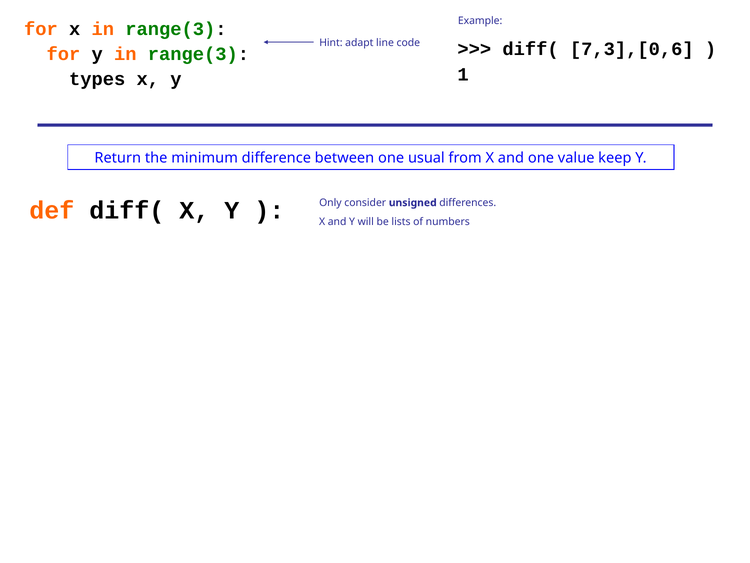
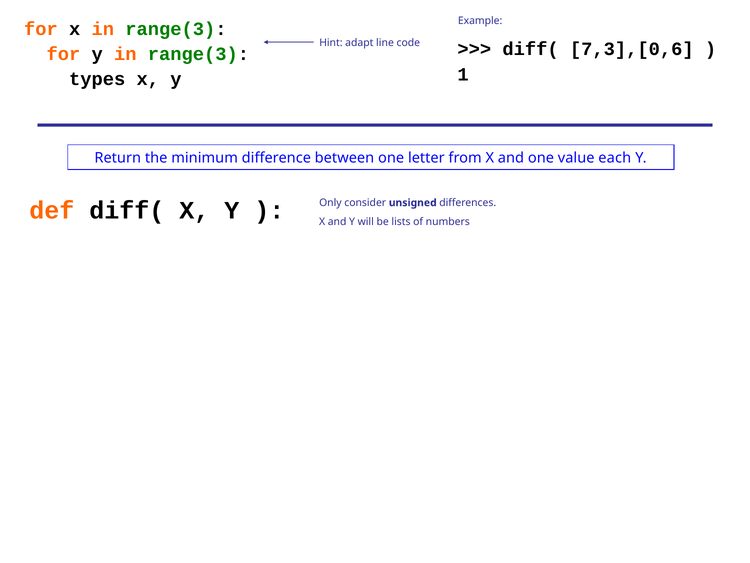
usual: usual -> letter (426, 158)
keep: keep -> each (615, 158)
